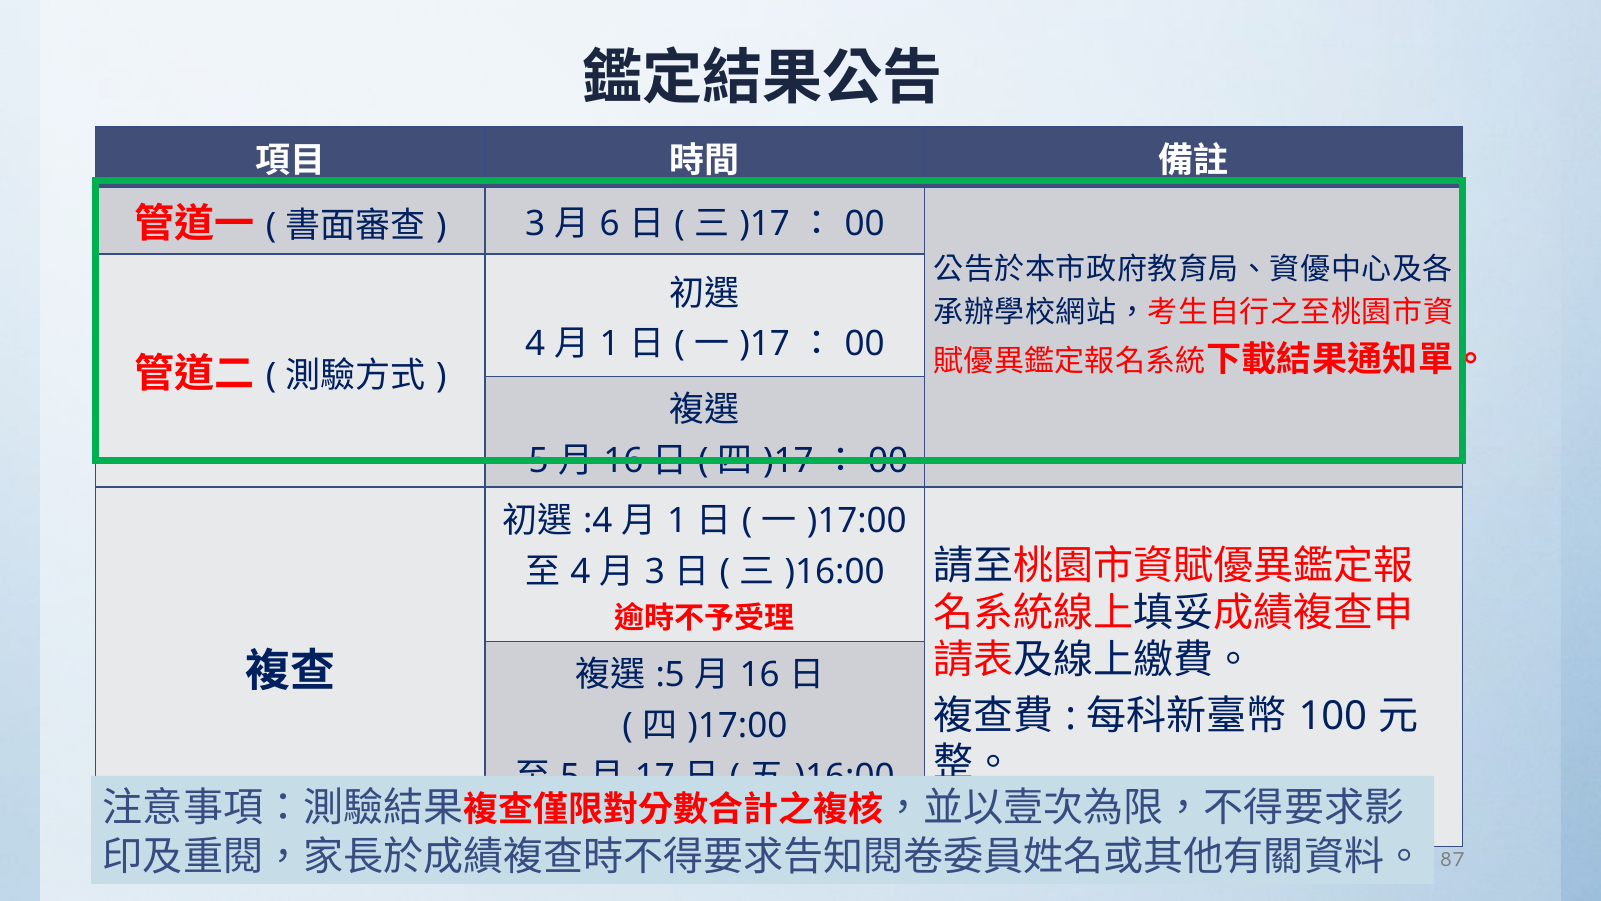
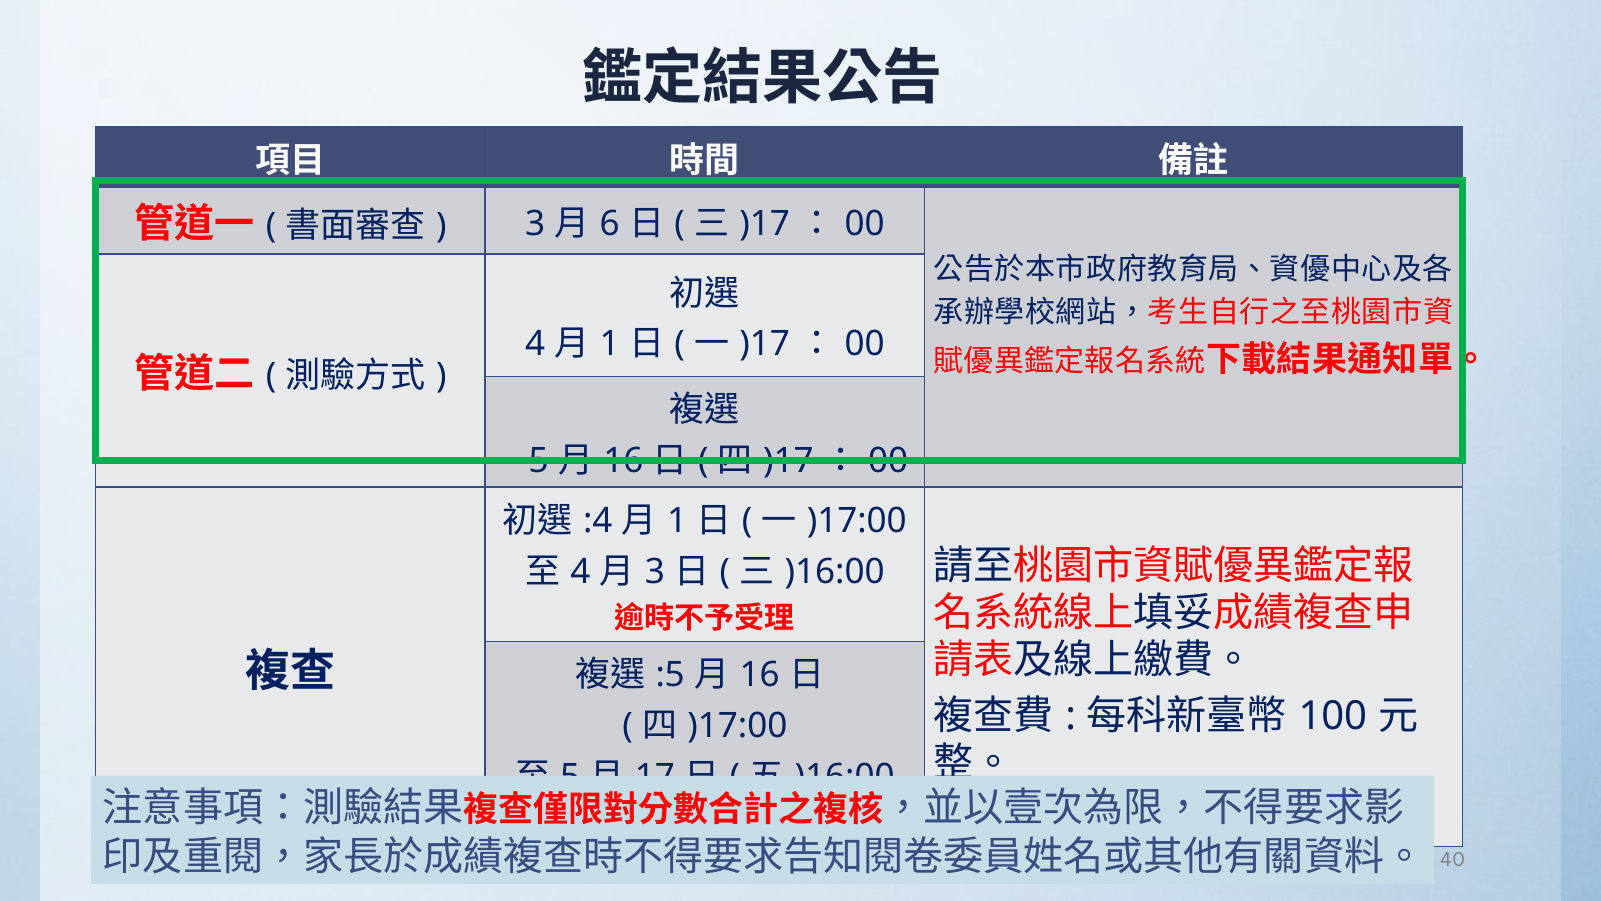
87: 87 -> 40 (1452, 860)
